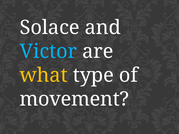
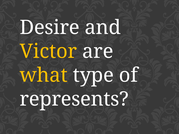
Solace: Solace -> Desire (50, 28)
Victor colour: light blue -> yellow (48, 51)
movement: movement -> represents (74, 99)
